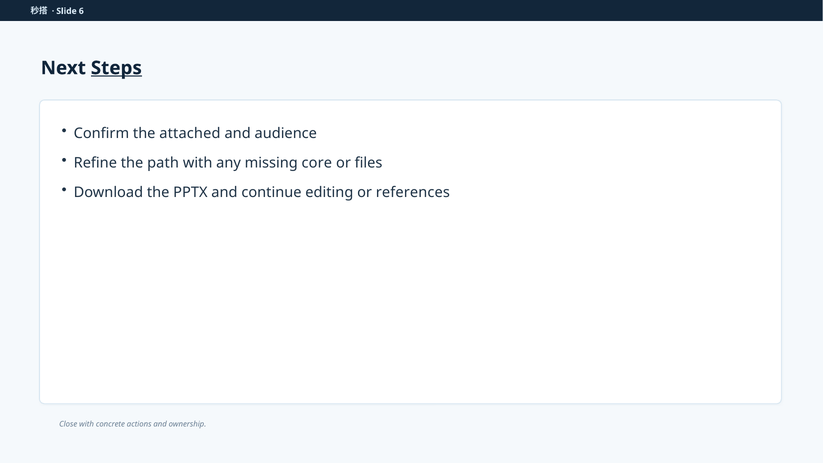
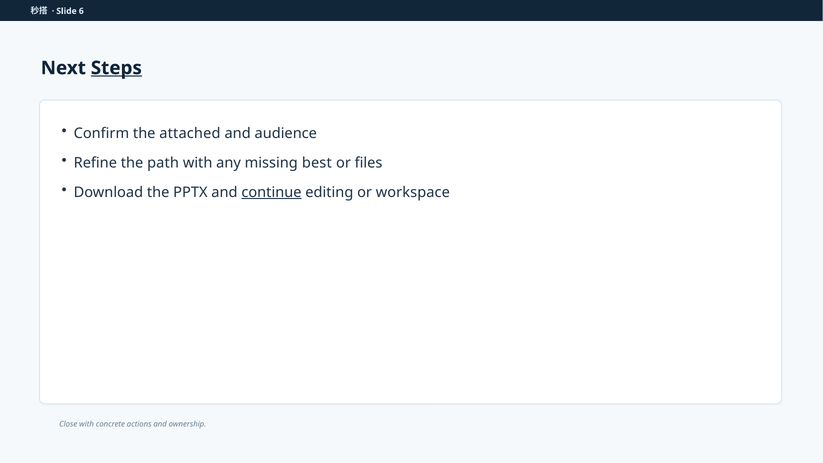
core: core -> best (317, 163)
continue underline: none -> present (271, 192)
references: references -> workspace (413, 192)
